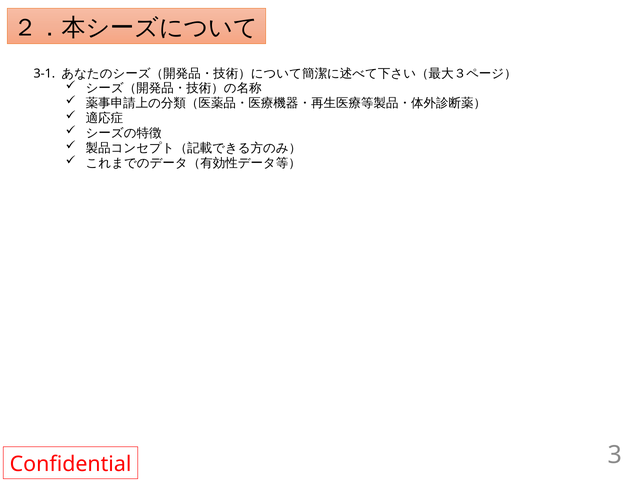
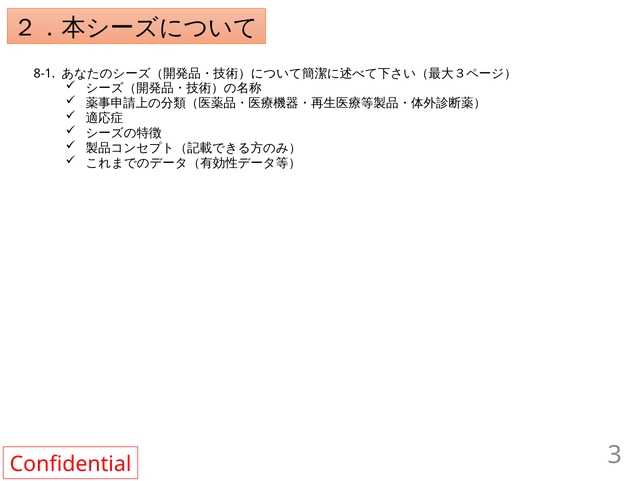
3-1: 3-1 -> 8-1 (44, 73)
